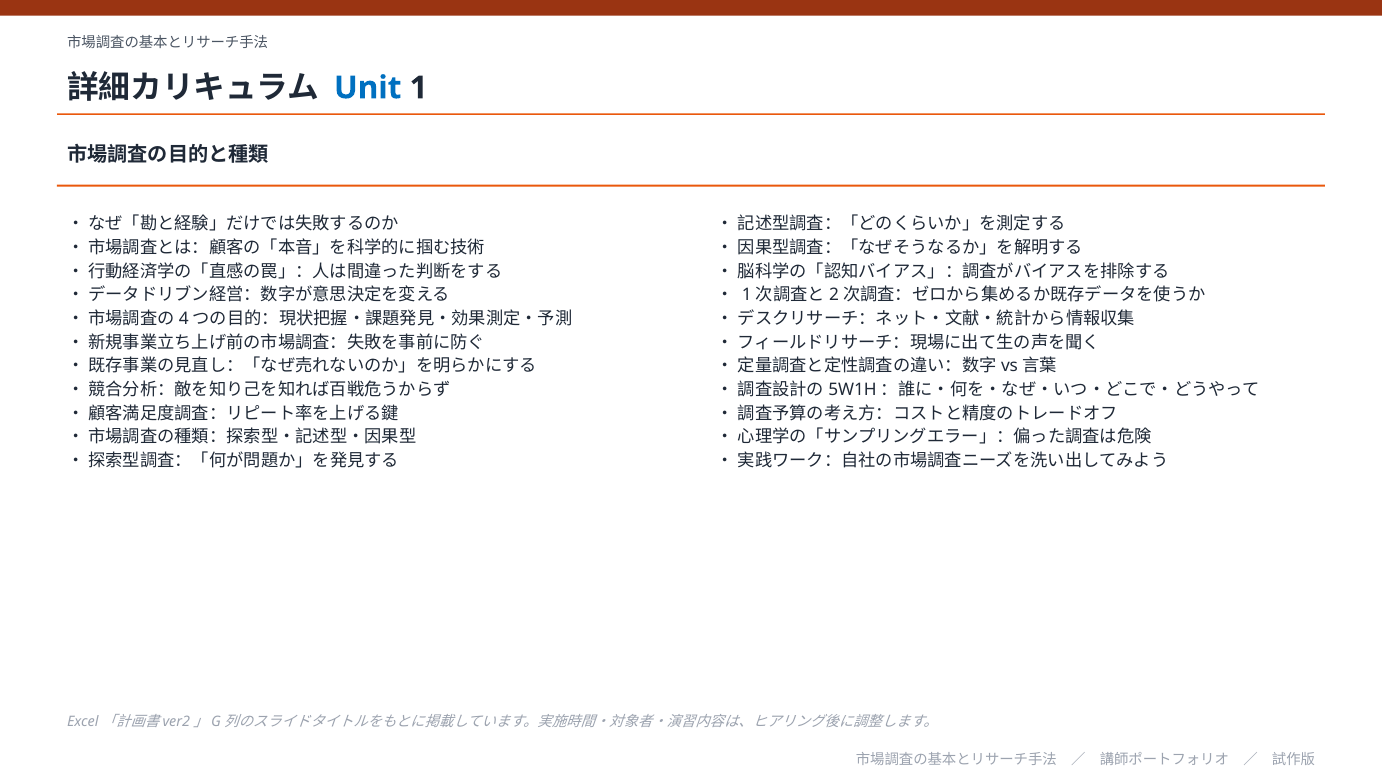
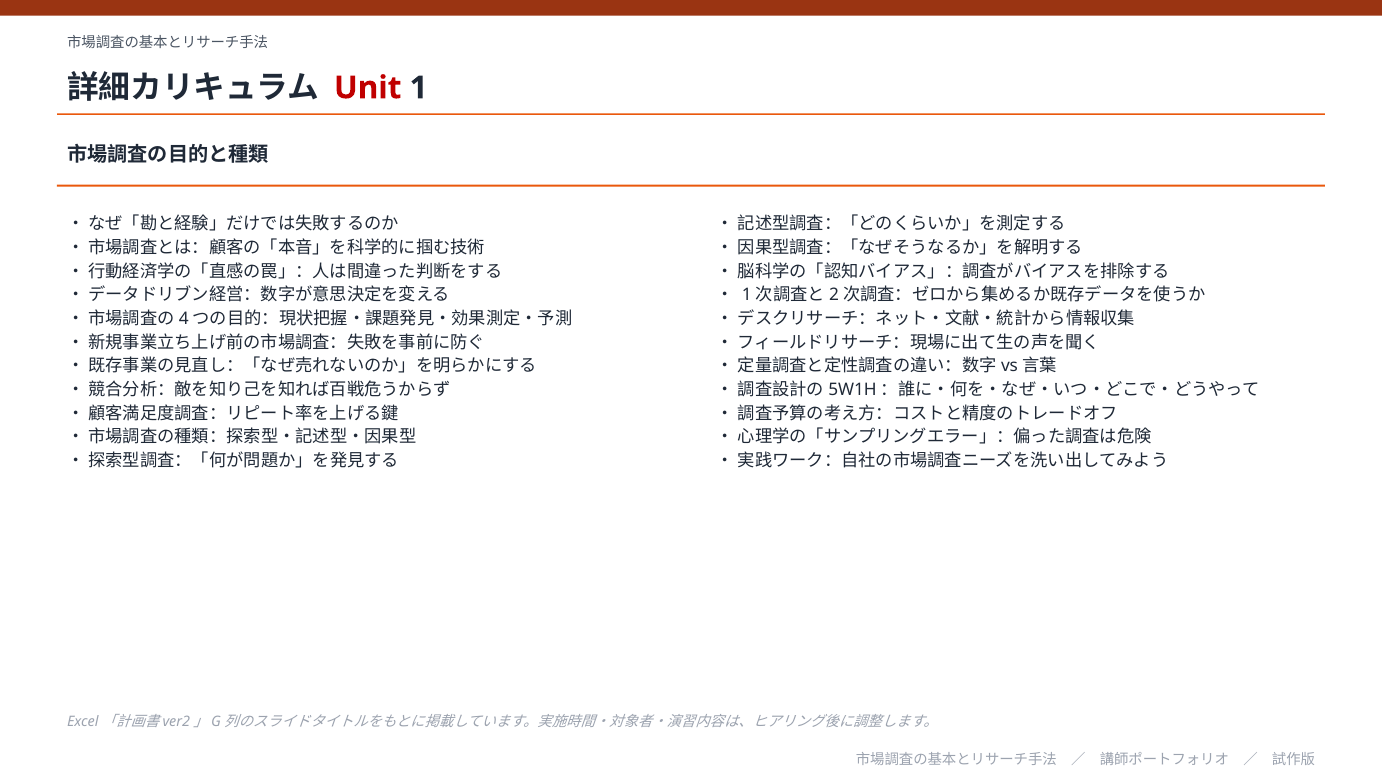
Unit colour: blue -> red (368, 88)
